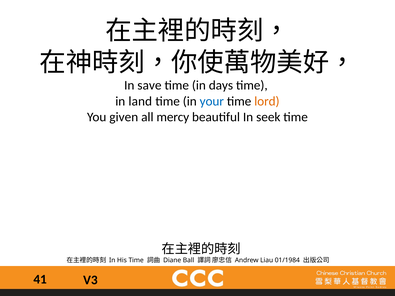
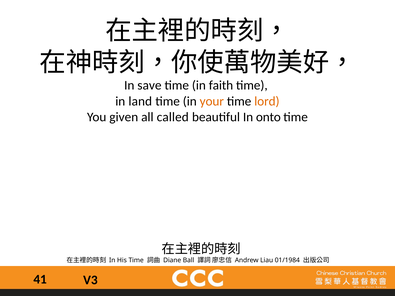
days: days -> faith (221, 85)
your colour: blue -> orange (212, 101)
mercy: mercy -> called (173, 117)
seek: seek -> onto (268, 117)
